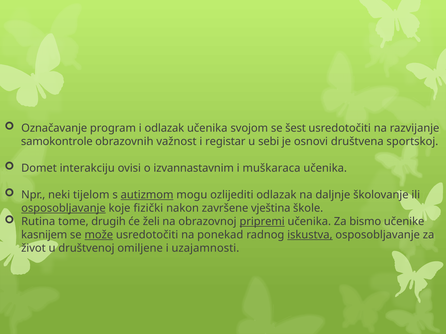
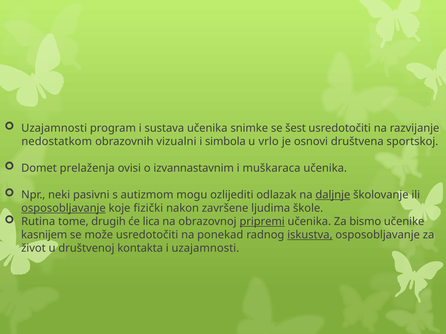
Označavanje: Označavanje -> Uzajamnosti (54, 128)
i odlazak: odlazak -> sustava (164, 128)
svojom: svojom -> snimke (249, 128)
samokontrole: samokontrole -> nedostatkom (57, 142)
važnost: važnost -> vizualni (176, 142)
registar: registar -> simbola (225, 142)
sebi: sebi -> vrlo (269, 142)
interakciju: interakciju -> prelaženja (87, 168)
tijelom: tijelom -> pasivni (91, 195)
autizmom underline: present -> none (147, 195)
daljnje underline: none -> present (333, 195)
vještina: vještina -> ljudima (271, 208)
želi: želi -> lica (151, 222)
može underline: present -> none (99, 235)
omiljene: omiljene -> kontakta (140, 249)
